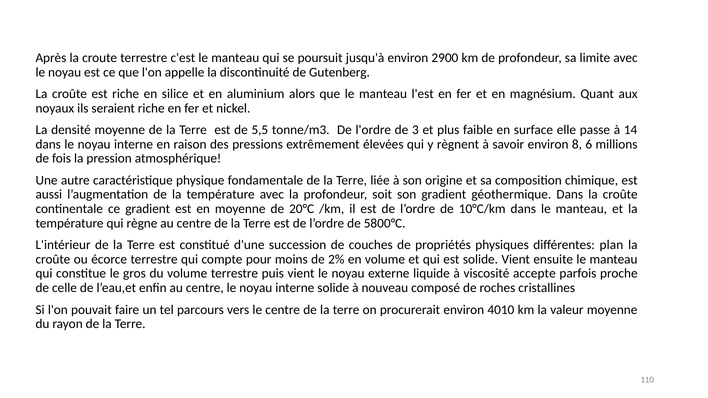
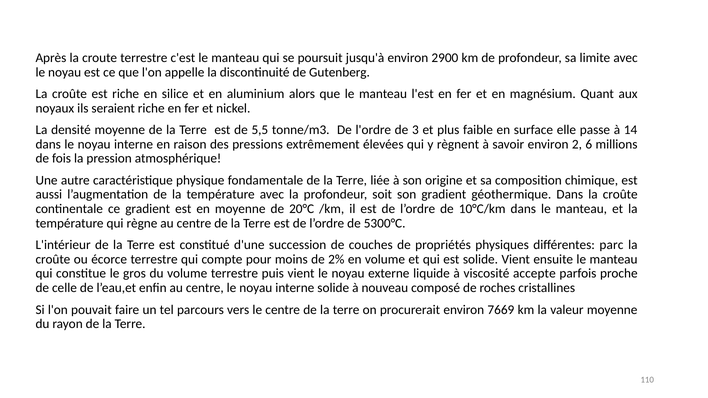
8: 8 -> 2 (577, 144)
5800°C: 5800°C -> 5300°C (385, 223)
plan: plan -> parc (611, 245)
4010: 4010 -> 7669 (501, 310)
